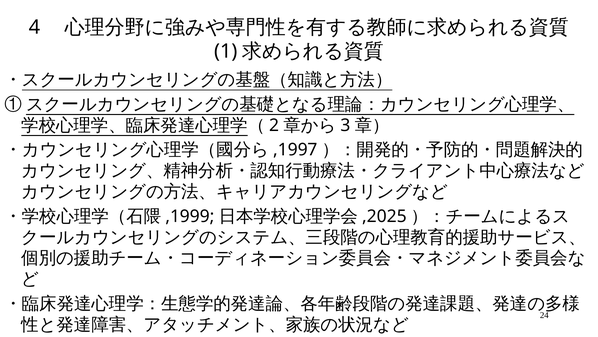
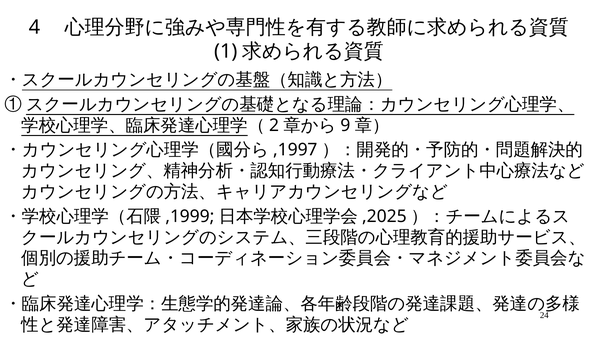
3: 3 -> 9 (346, 125)
